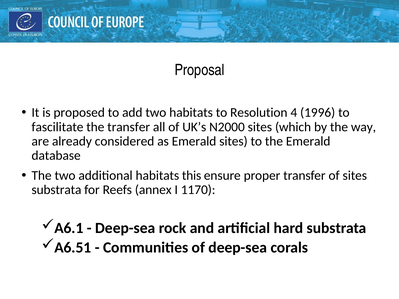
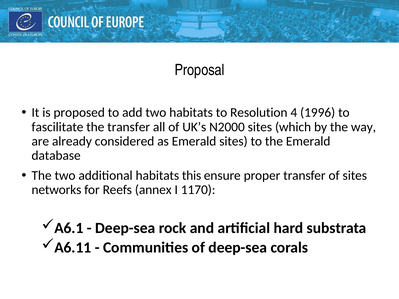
substrata: substrata -> networks (56, 190)
A6.51: A6.51 -> A6.11 (73, 248)
